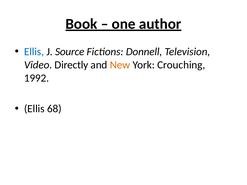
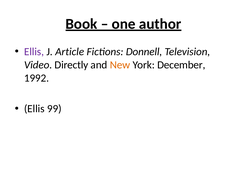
Ellis colour: blue -> purple (34, 52)
Source: Source -> Article (70, 52)
Crouching: Crouching -> December (181, 65)
68: 68 -> 99 (54, 109)
